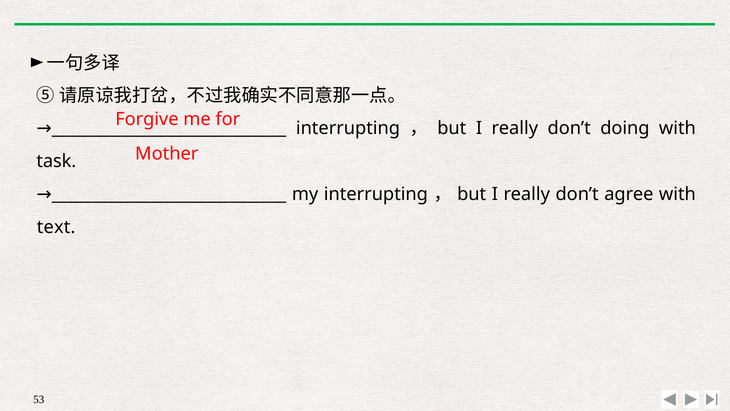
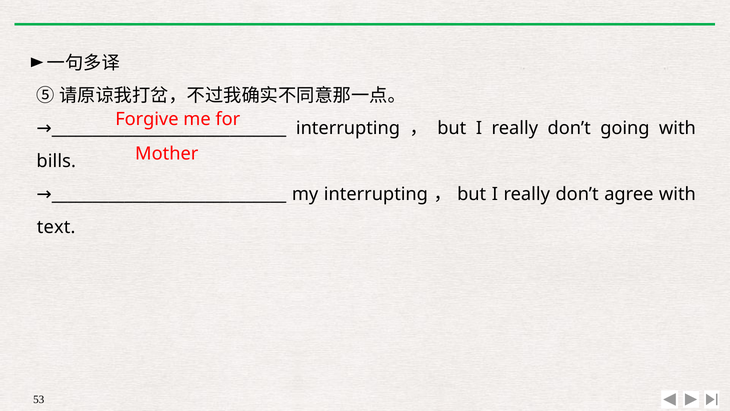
doing: doing -> going (625, 128)
task: task -> bills (56, 161)
